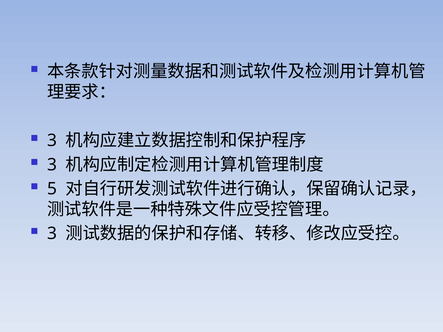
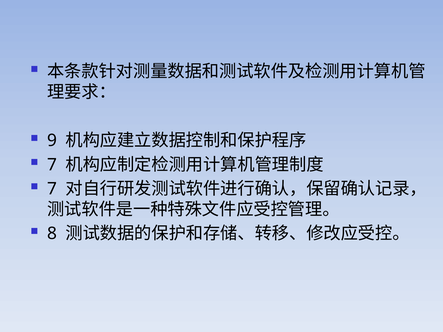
3: 3 -> 9 (52, 141)
3: 3 -> 7 (52, 165)
5: 5 -> 7 (52, 189)
3: 3 -> 8 (52, 234)
